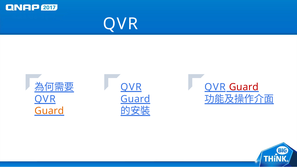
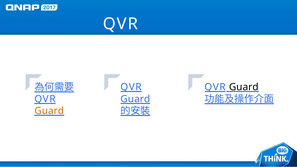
Guard colour: red -> black (244, 87)
